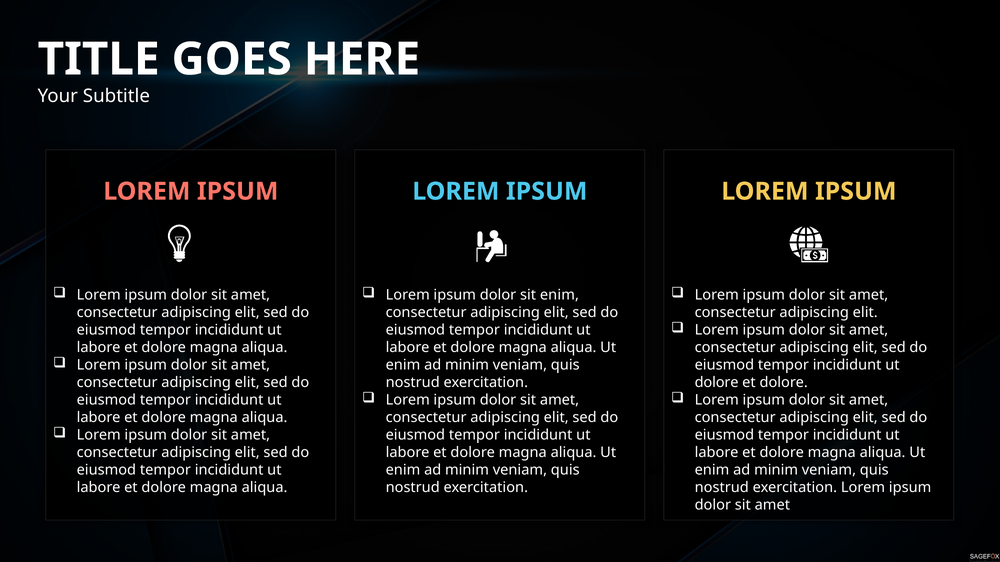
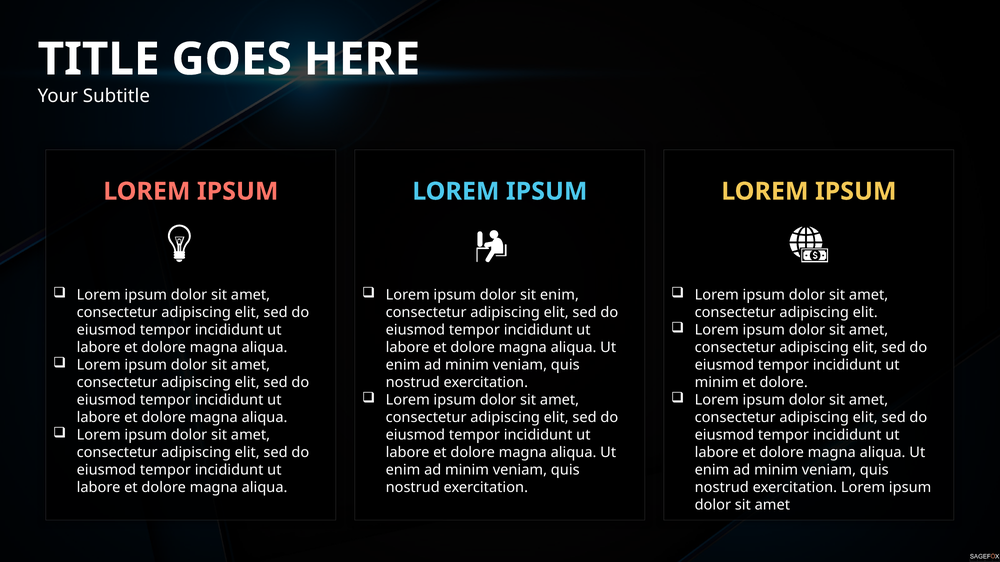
dolore: dolore -> minim (717, 383)
